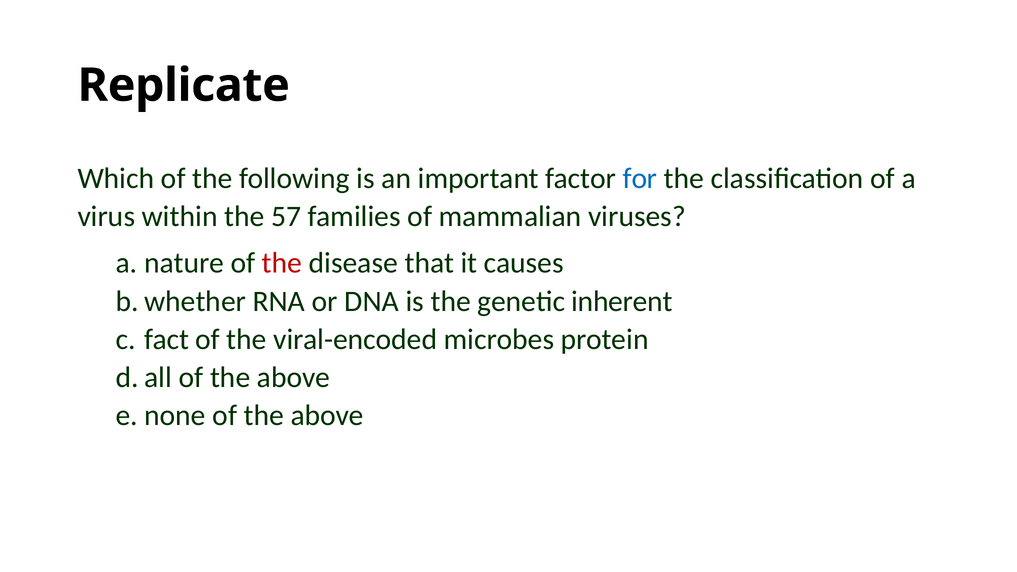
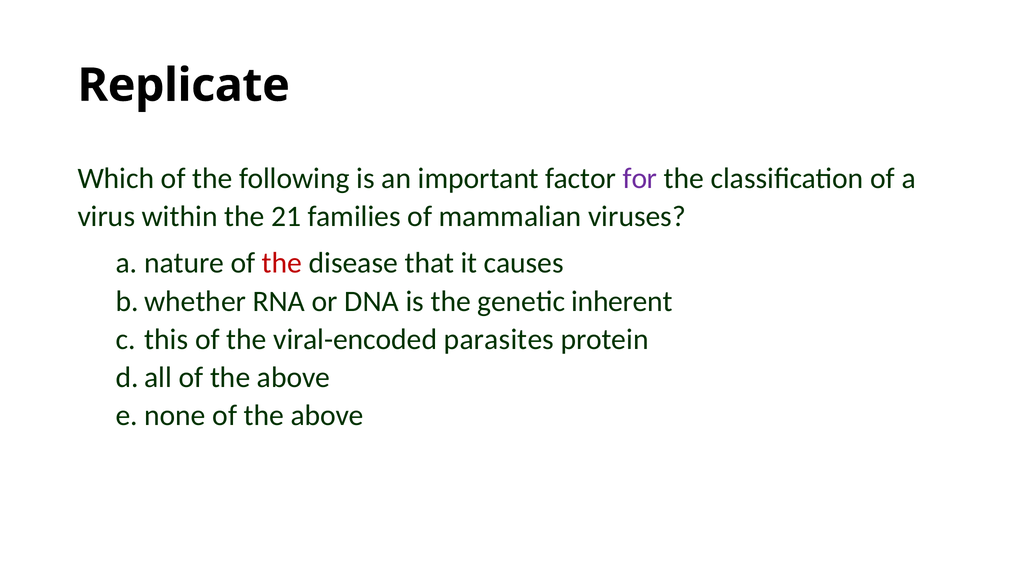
for colour: blue -> purple (640, 178)
57: 57 -> 21 (286, 217)
fact: fact -> this (166, 339)
microbes: microbes -> parasites (499, 339)
